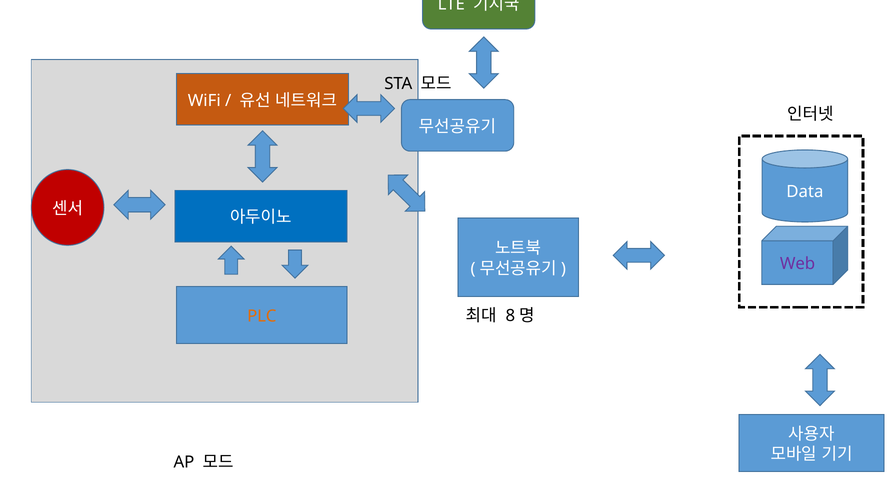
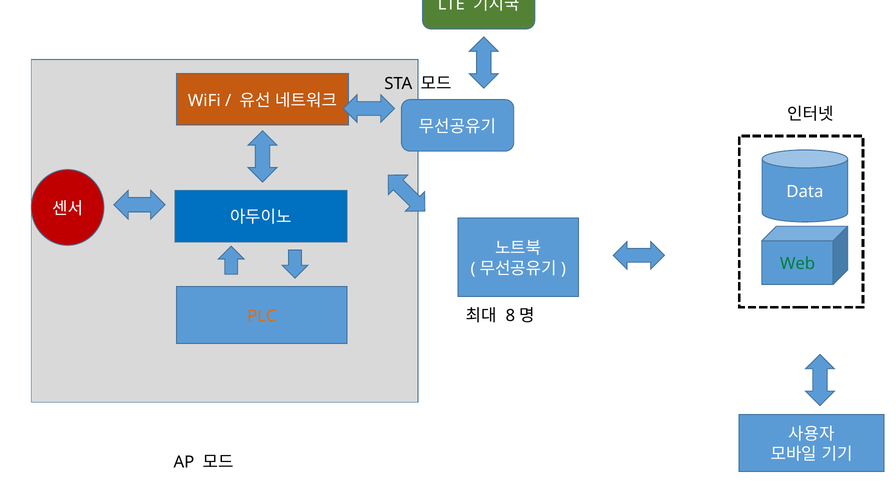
Web colour: purple -> green (798, 264)
